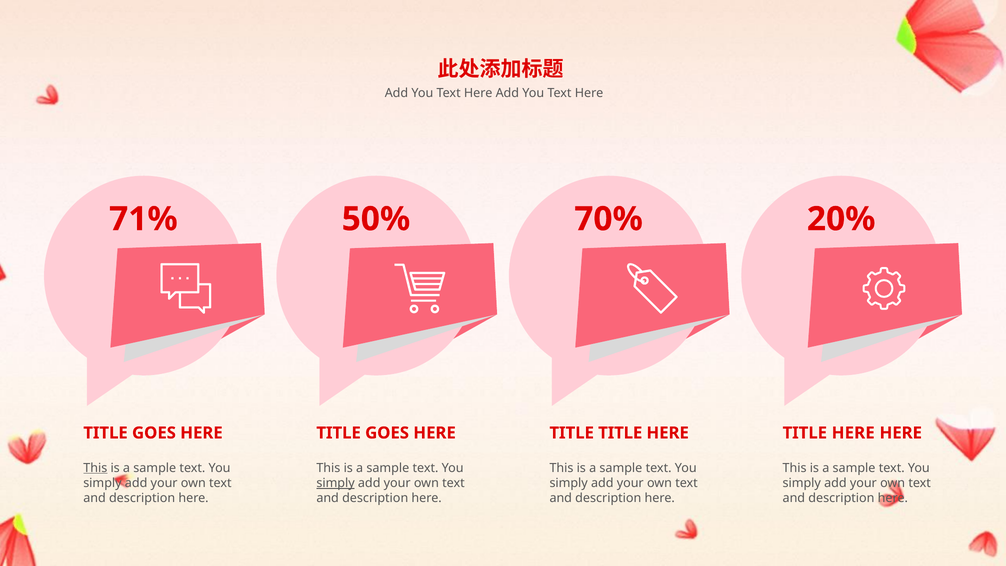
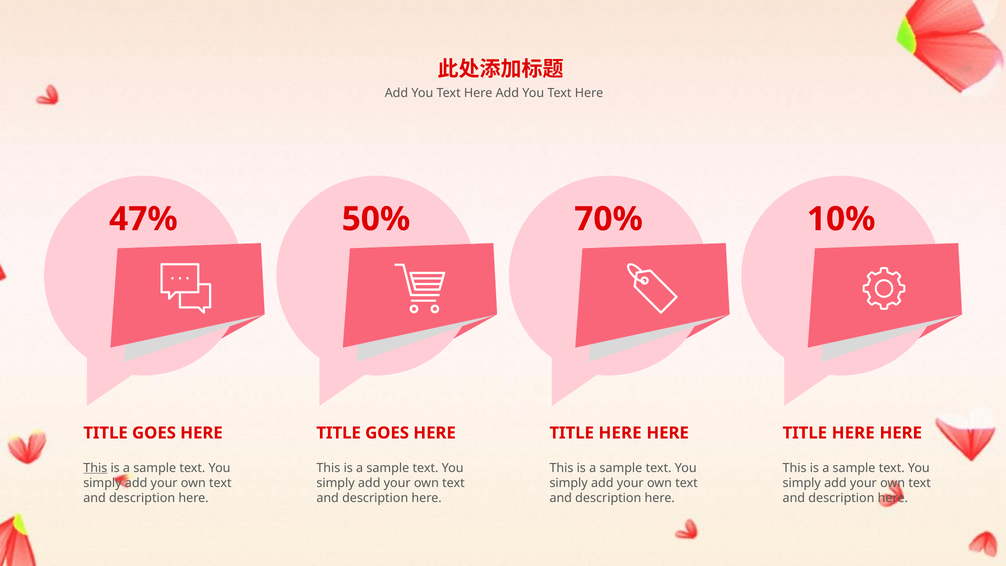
71%: 71% -> 47% (143, 219)
20%: 20% -> 10% (841, 219)
TITLE: TITLE -> HERE (620, 433)
simply underline: present -> none (336, 483)
